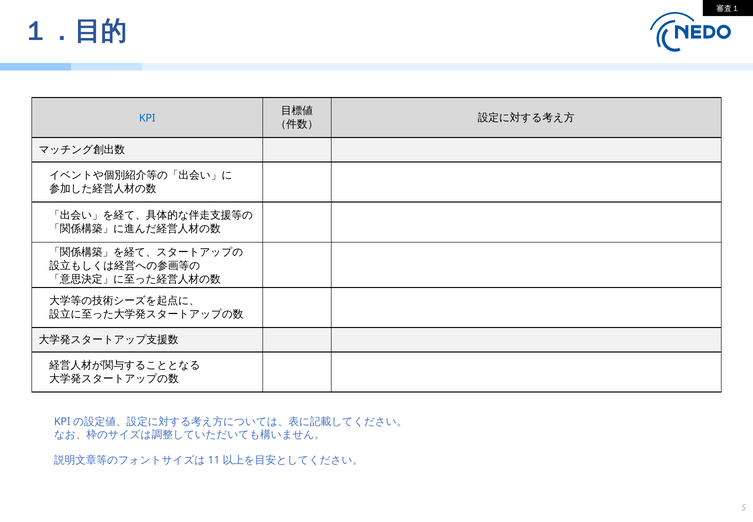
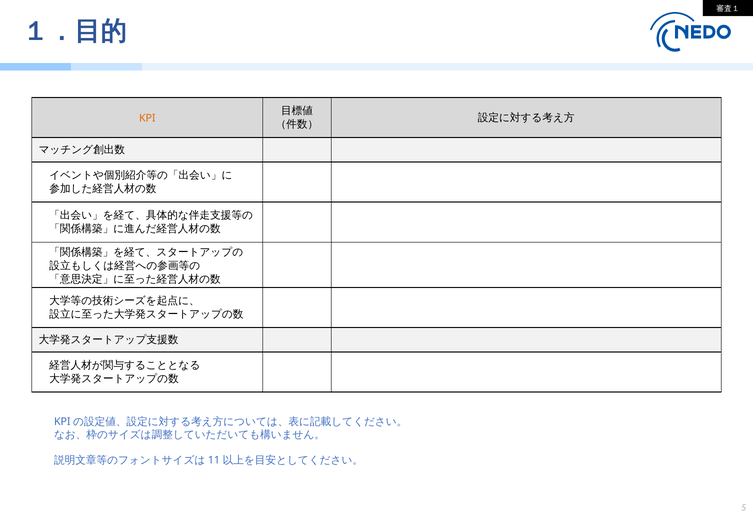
KPI colour: blue -> orange (147, 118)
